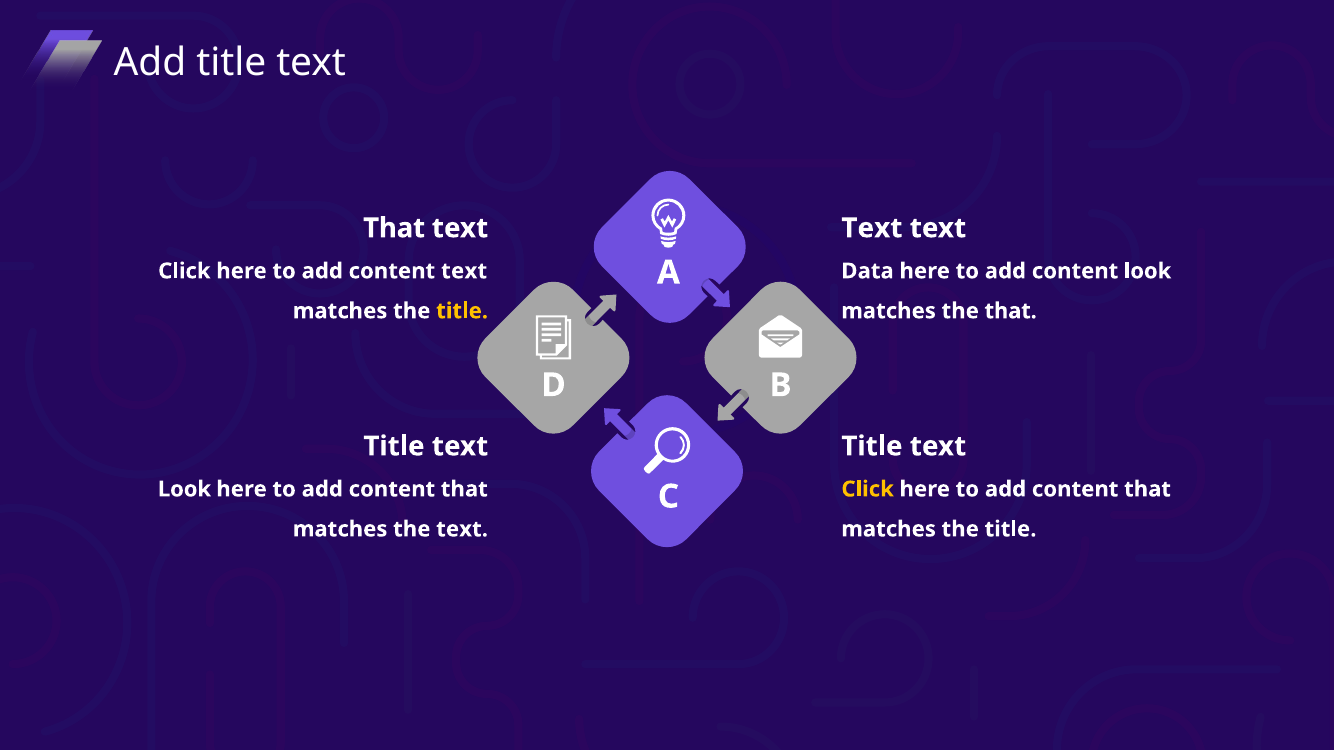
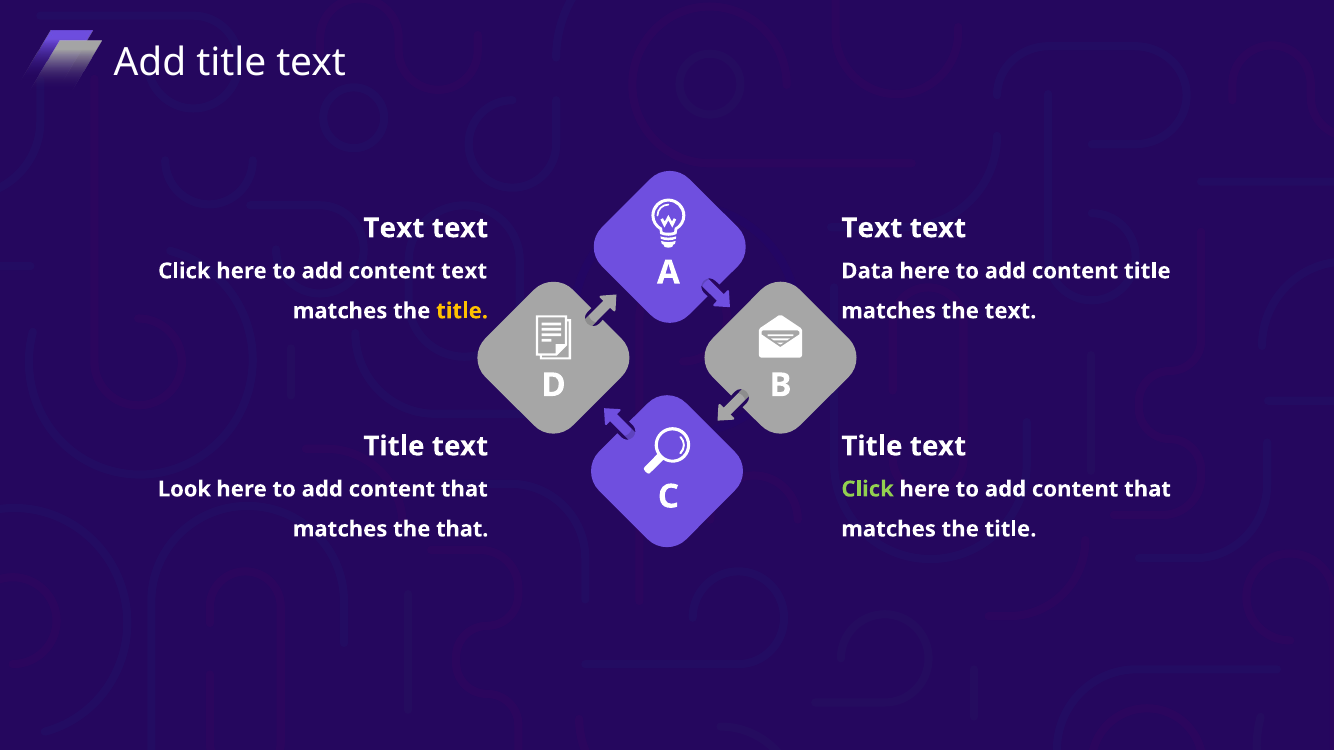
That: That -> Text (394, 228)
content look: look -> title (1147, 271)
the that: that -> text (1011, 311)
Click colour: yellow -> light green (868, 489)
the text: text -> that (462, 529)
